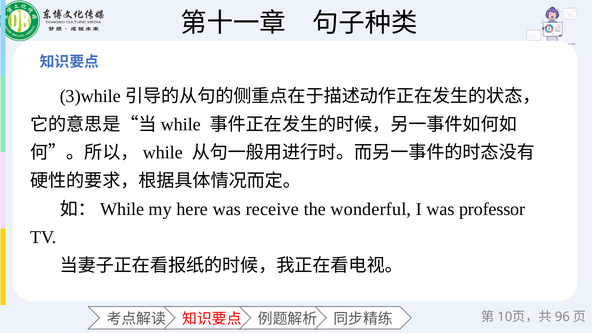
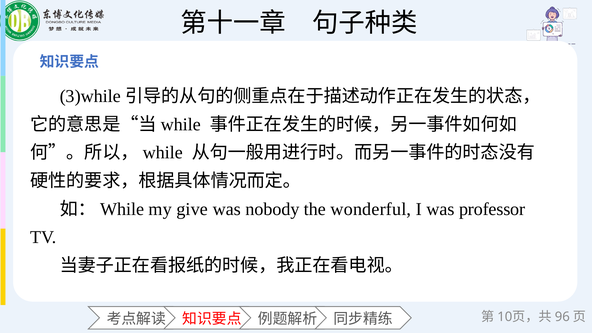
here: here -> give (192, 209)
receive: receive -> nobody (272, 209)
